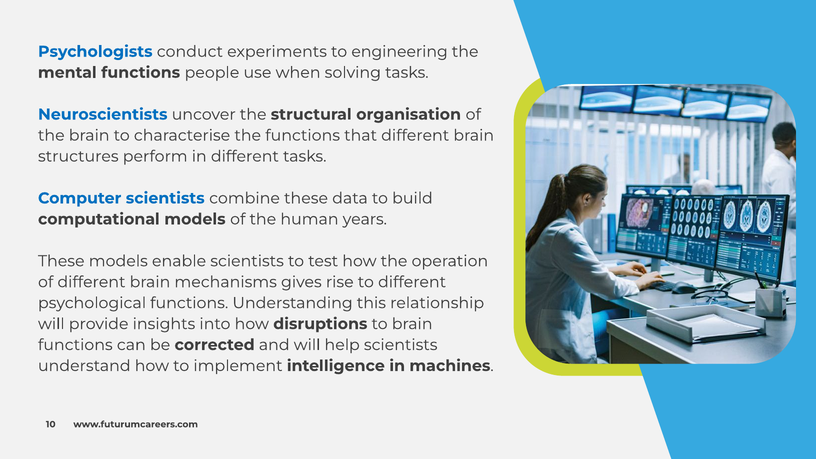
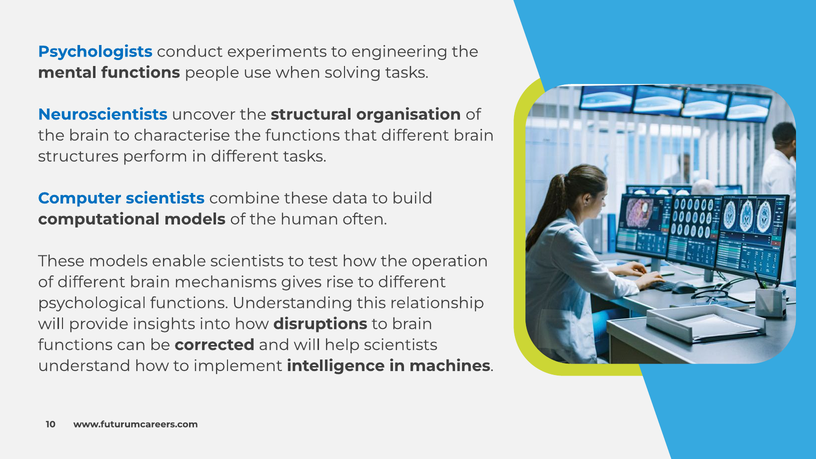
years: years -> often (365, 219)
